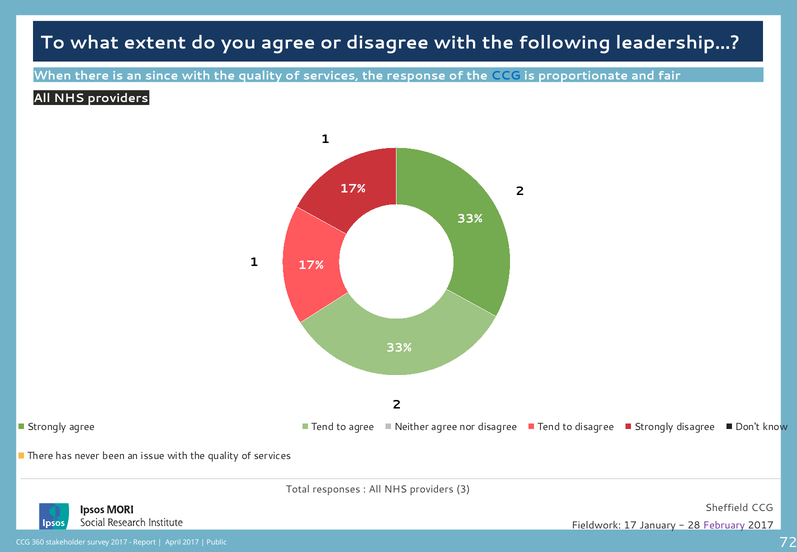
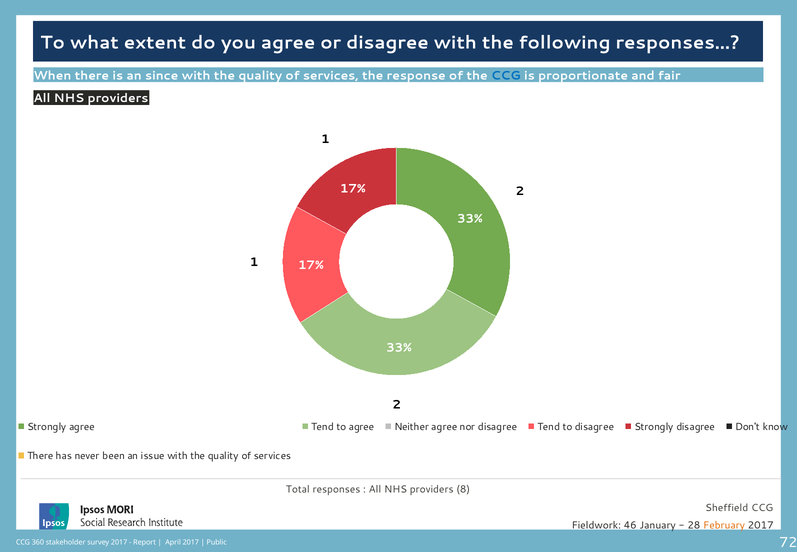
leadership…: leadership… -> responses… (678, 43)
3: 3 -> 8 (463, 489)
17: 17 -> 46 (630, 525)
February colour: purple -> orange (724, 525)
